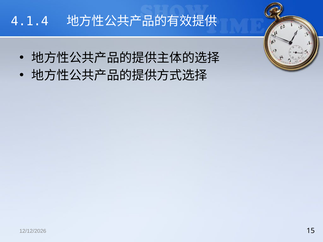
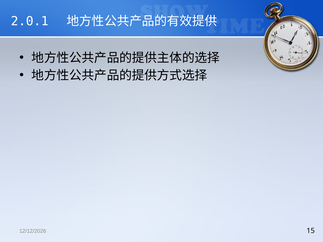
4.1.4: 4.1.4 -> 2.0.1 (30, 21)
